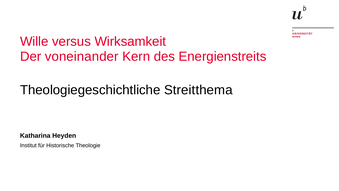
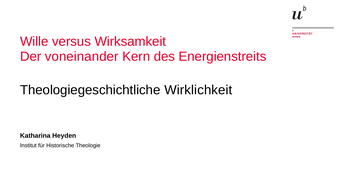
Streitthema: Streitthema -> Wirklichkeit (198, 90)
